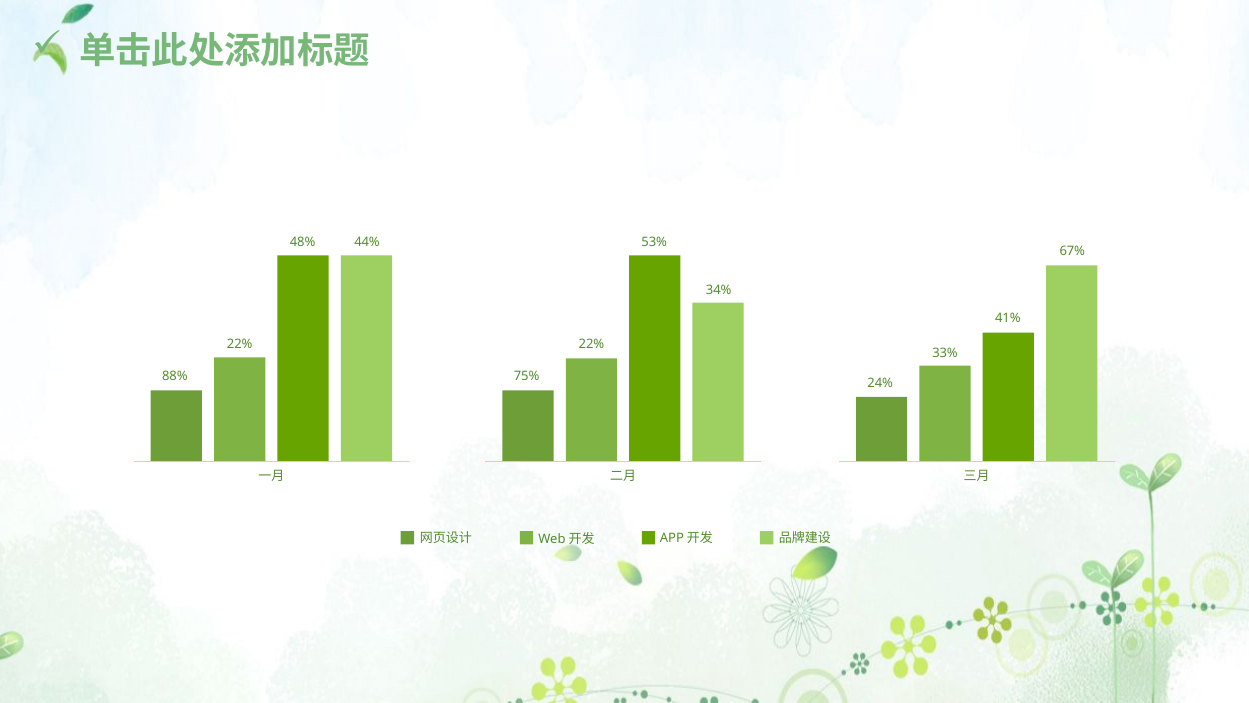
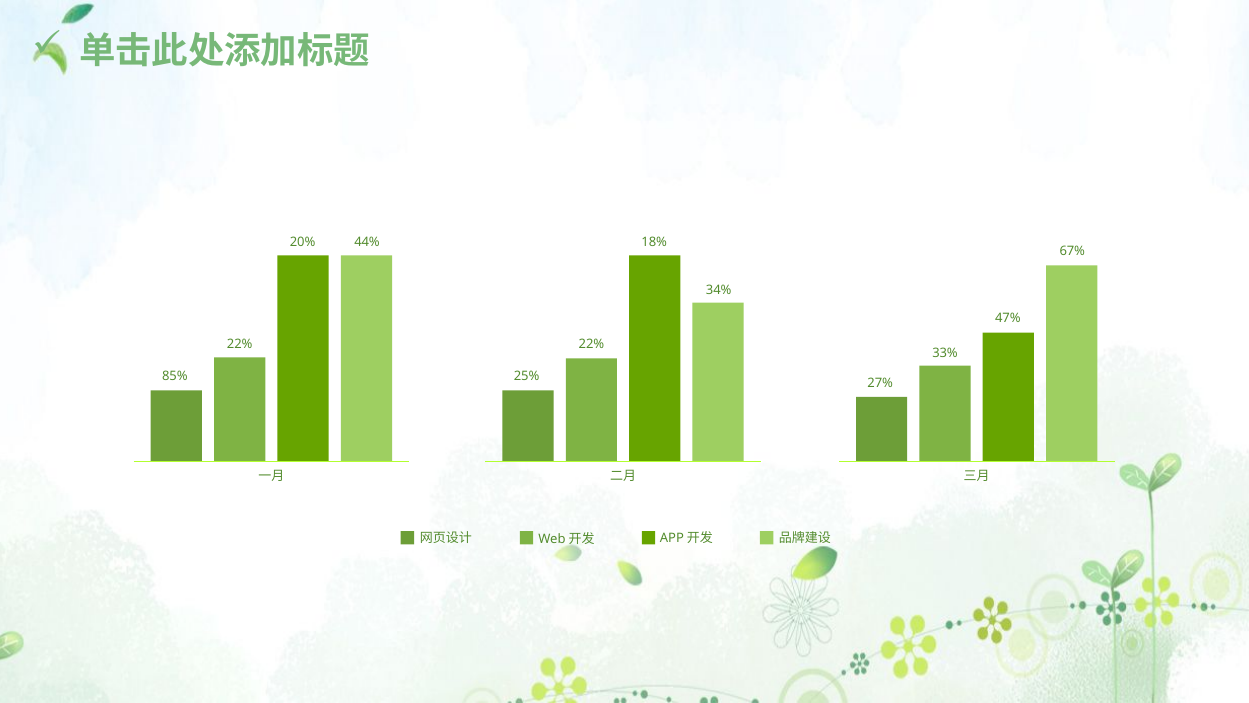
48%: 48% -> 20% (303, 242)
53%: 53% -> 18% (654, 242)
41%: 41% -> 47% (1008, 318)
88%: 88% -> 85% (175, 376)
75%: 75% -> 25% (527, 376)
24%: 24% -> 27% (880, 383)
